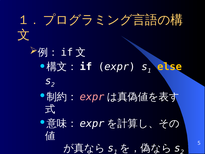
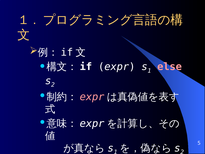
else colour: yellow -> pink (170, 67)
